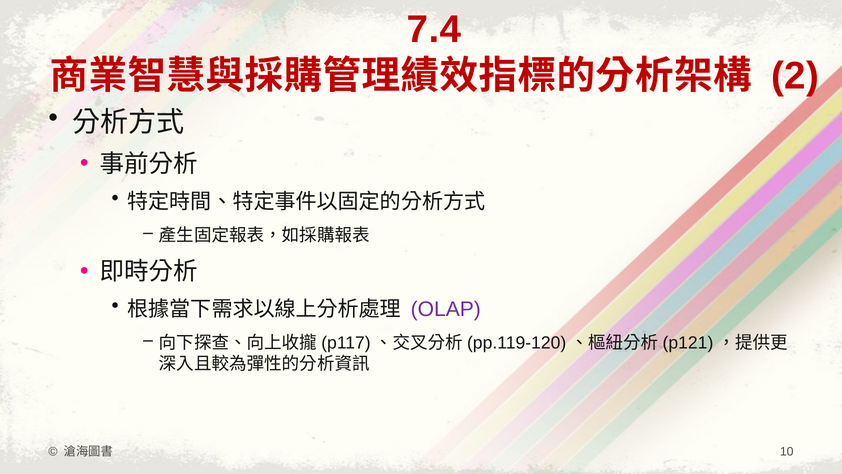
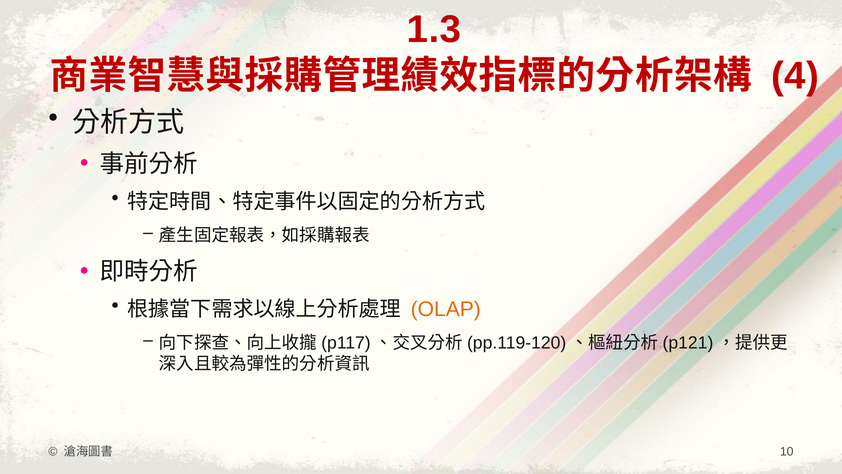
7.4: 7.4 -> 1.3 (434, 30)
2: 2 -> 4 (795, 76)
OLAP colour: purple -> orange (446, 309)
